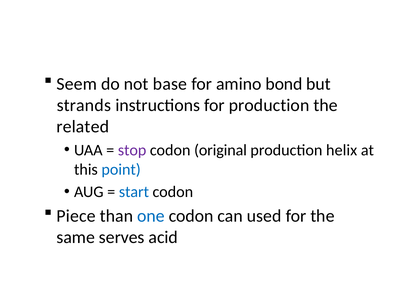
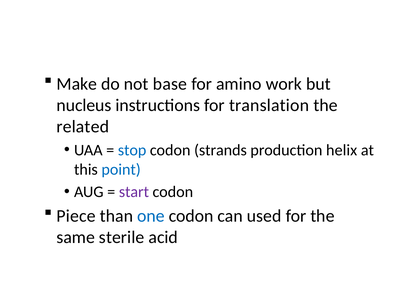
Seem: Seem -> Make (77, 84)
bond: bond -> work (284, 84)
strands: strands -> nucleus (84, 105)
for production: production -> translation (269, 105)
stop colour: purple -> blue (132, 150)
original: original -> strands (220, 150)
start colour: blue -> purple (134, 192)
serves: serves -> sterile (122, 237)
